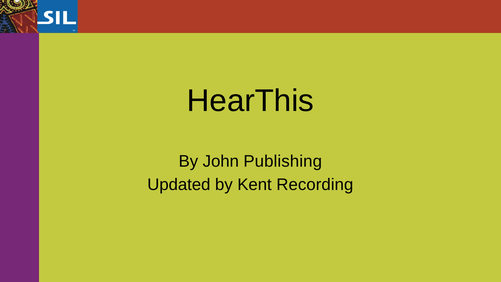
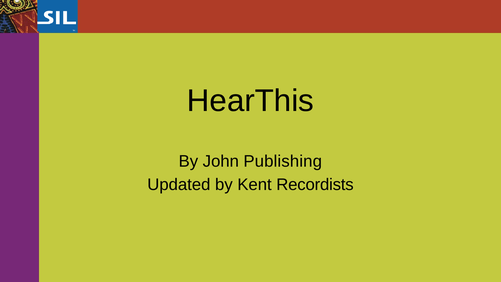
Recording: Recording -> Recordists (315, 184)
